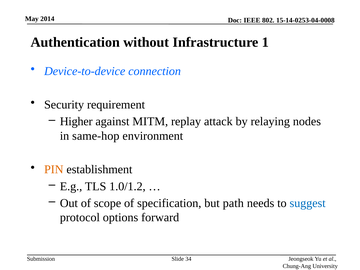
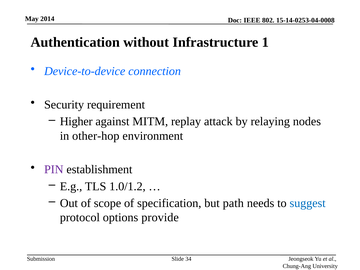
same-hop: same-hop -> other-hop (96, 136)
PIN colour: orange -> purple (54, 170)
forward: forward -> provide (160, 218)
